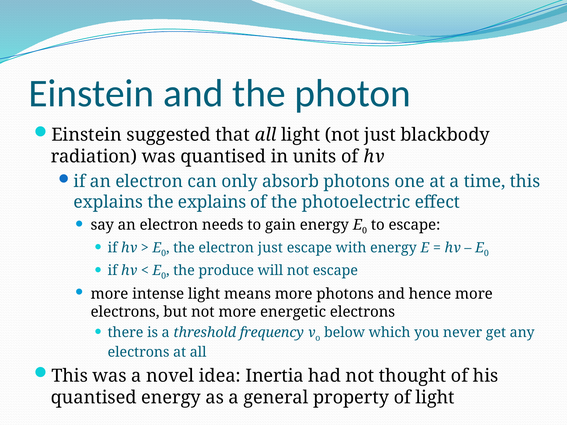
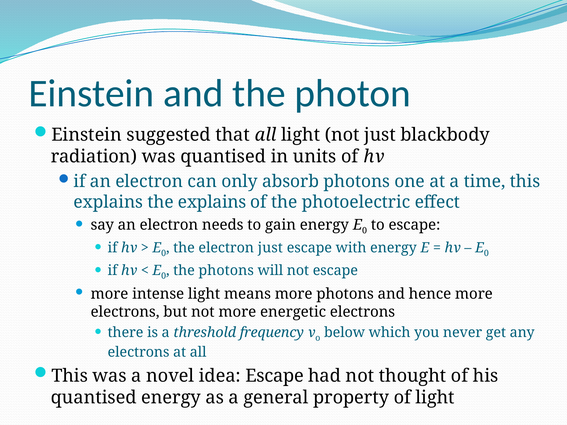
the produce: produce -> photons (226, 271)
idea Inertia: Inertia -> Escape (275, 376)
